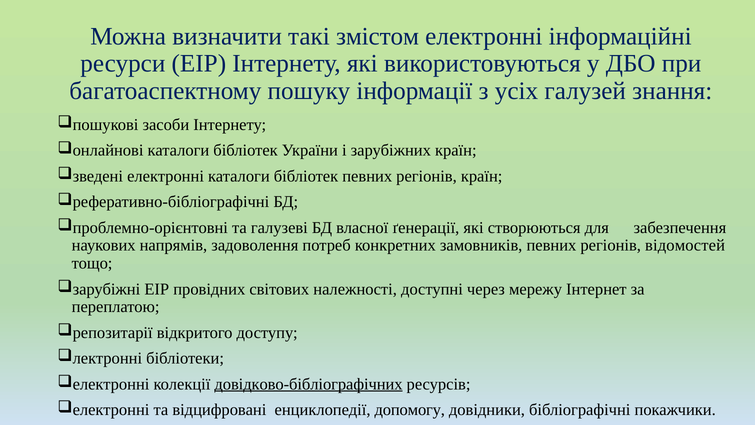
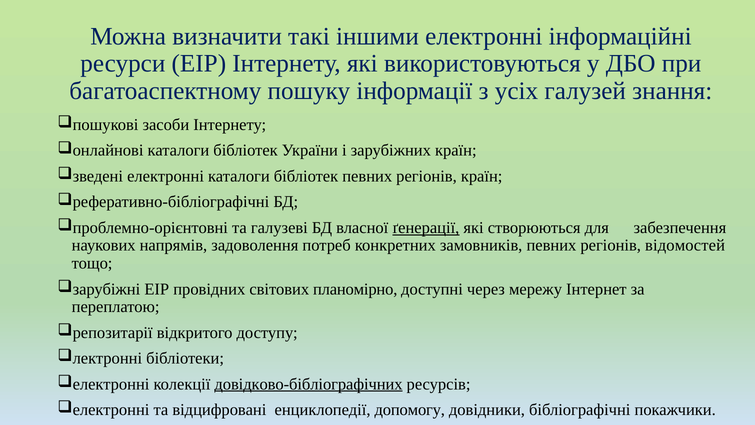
змістом: змістом -> іншими (377, 36)
ґенерації underline: none -> present (426, 228)
належності: належності -> планомірно (355, 289)
